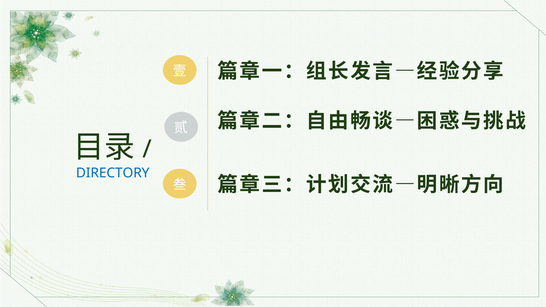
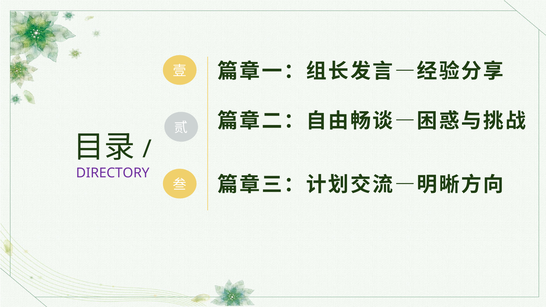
DIRECTORY colour: blue -> purple (113, 173)
